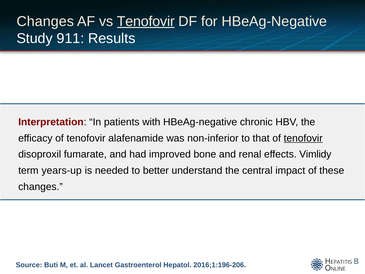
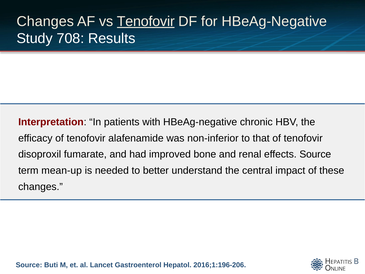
911: 911 -> 708 (70, 38)
tenofovir underline: present -> none (303, 138)
effects Vimlidy: Vimlidy -> Source (315, 154)
years-up: years-up -> mean-up (62, 170)
